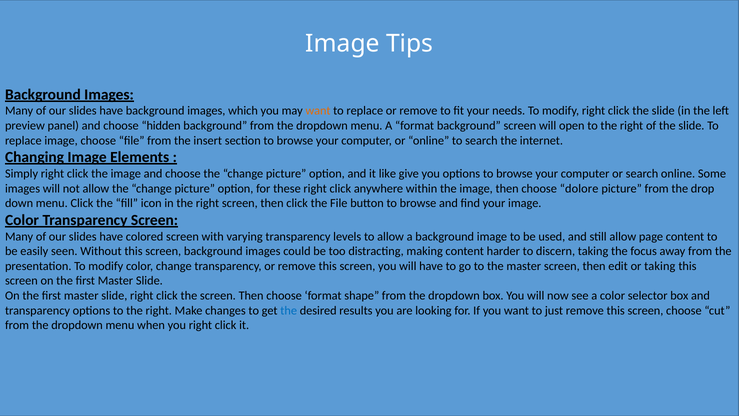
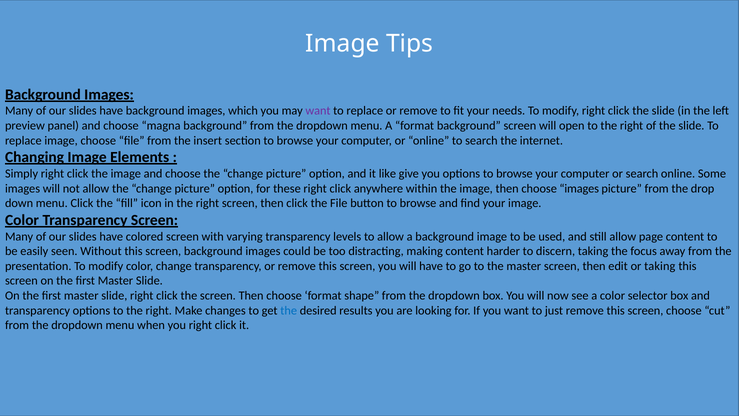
want colour: orange -> purple (318, 111)
hidden: hidden -> magna (161, 126)
choose dolore: dolore -> images (579, 188)
